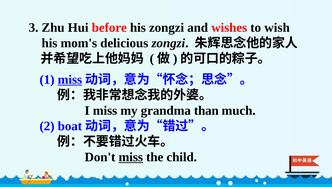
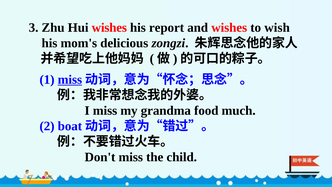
Hui before: before -> wishes (109, 28)
his zongzi: zongzi -> report (167, 28)
than: than -> food (206, 111)
miss underline: present -> none (131, 157)
